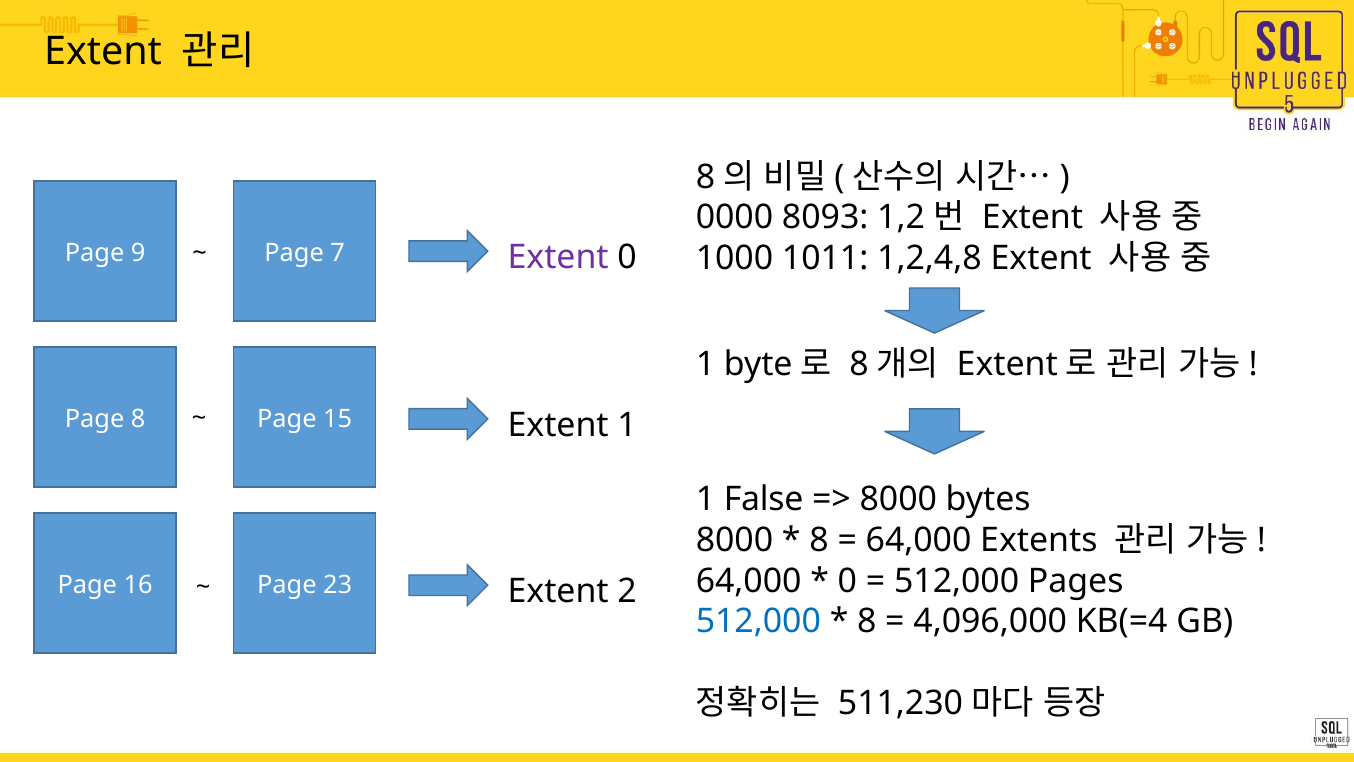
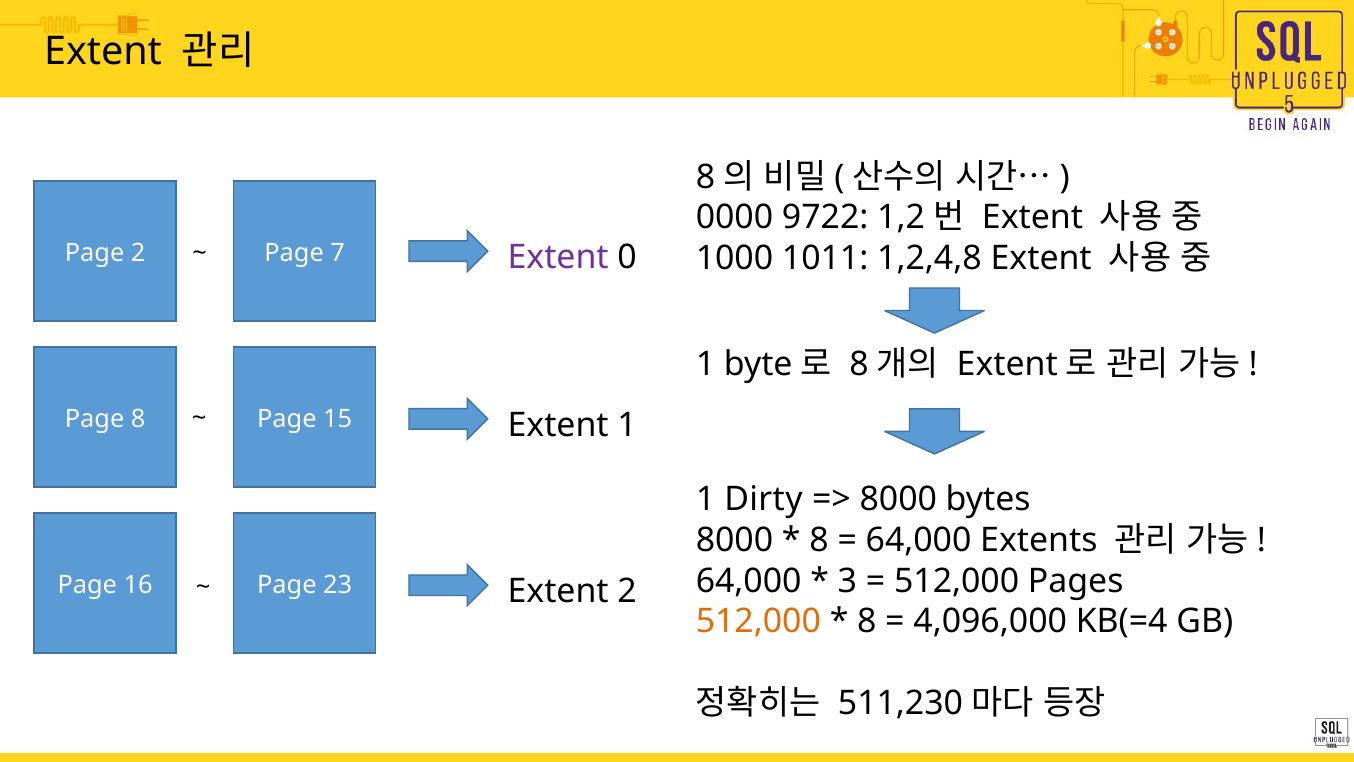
8093: 8093 -> 9722 (825, 218)
Page 9: 9 -> 2 (138, 253)
False: False -> Dirty (763, 499)
0: 0 -> 3 (847, 581)
512,000 colour: blue -> orange (758, 621)
